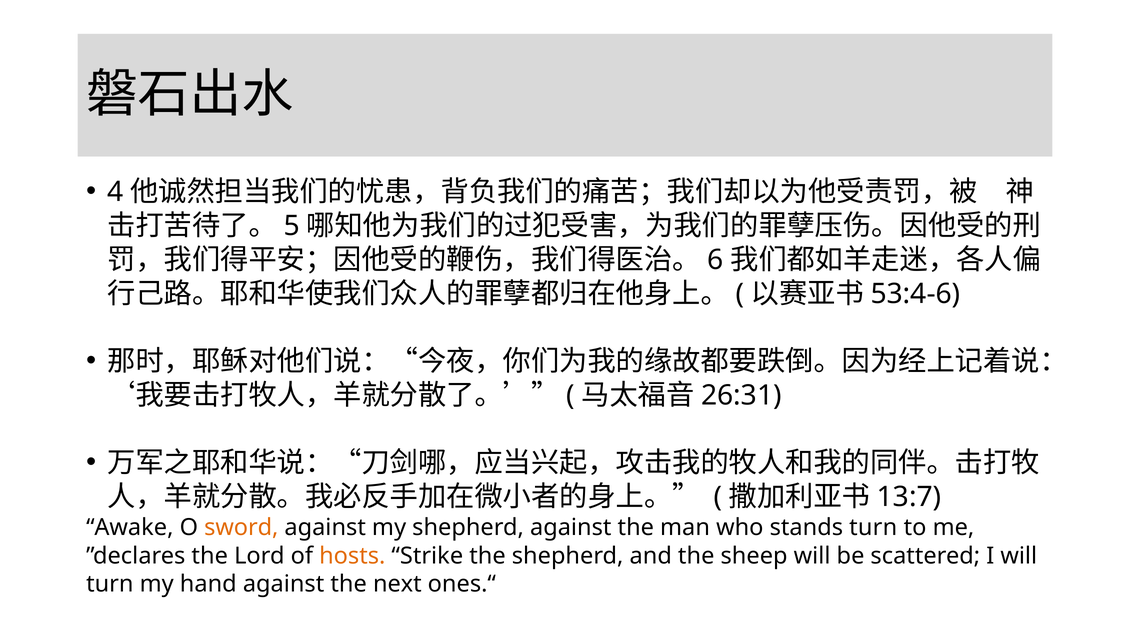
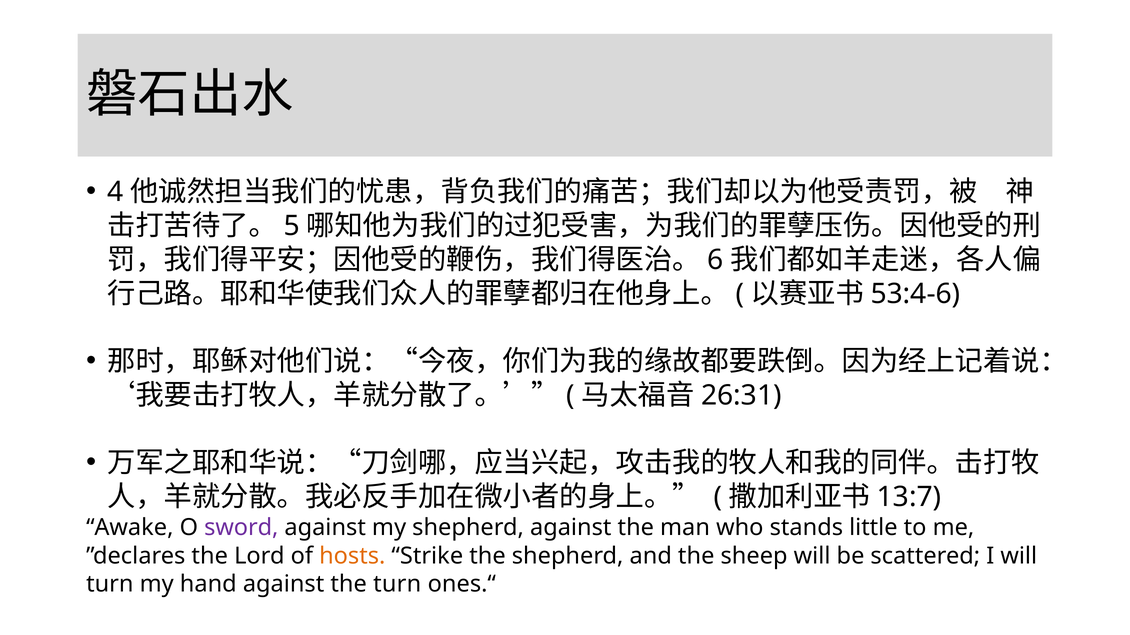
sword colour: orange -> purple (241, 528)
stands turn: turn -> little (873, 528)
the next: next -> turn (397, 585)
